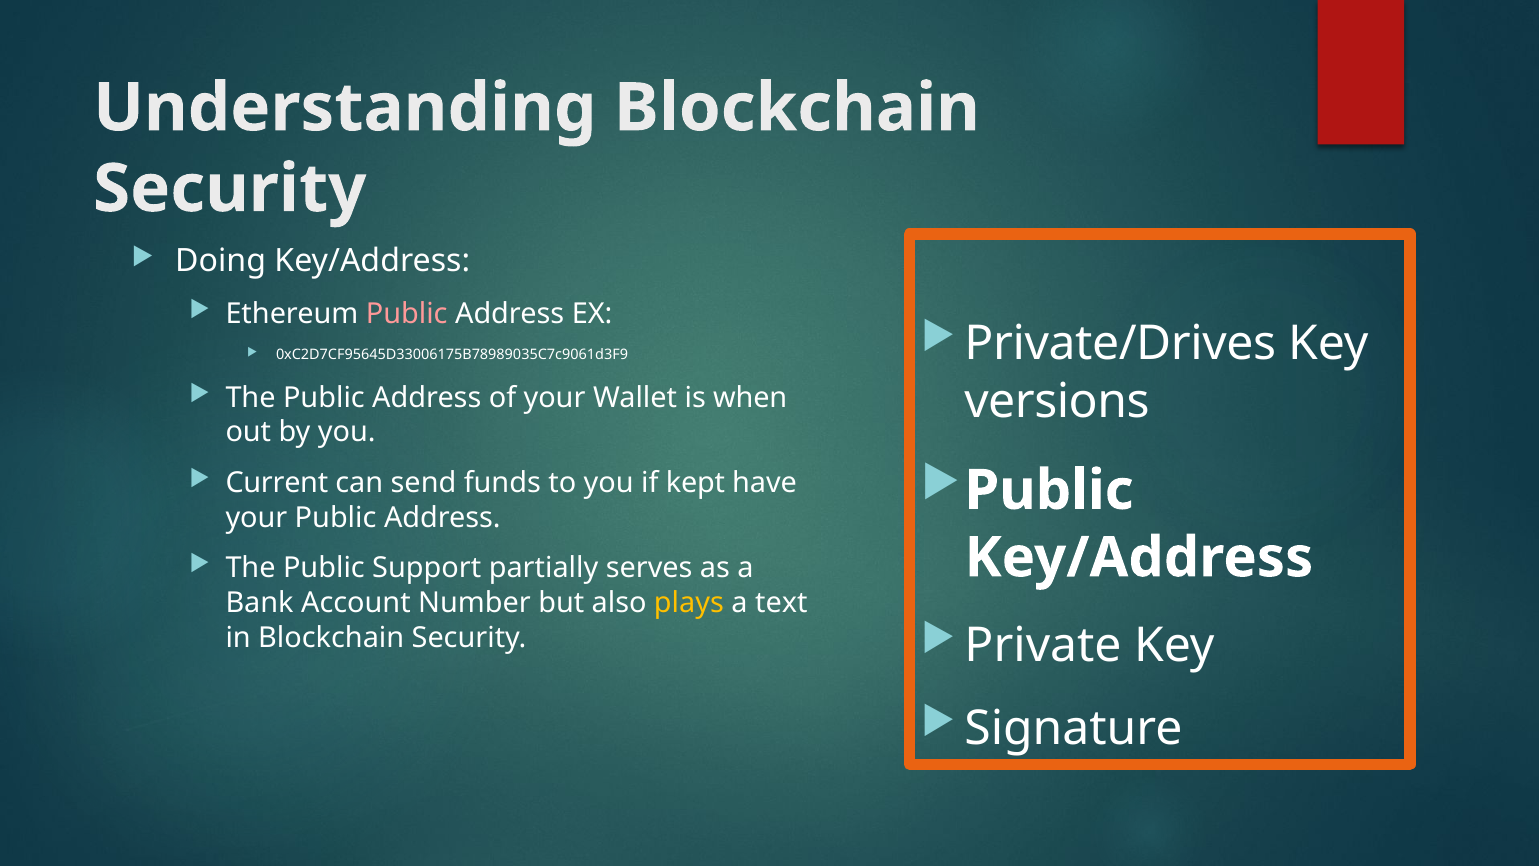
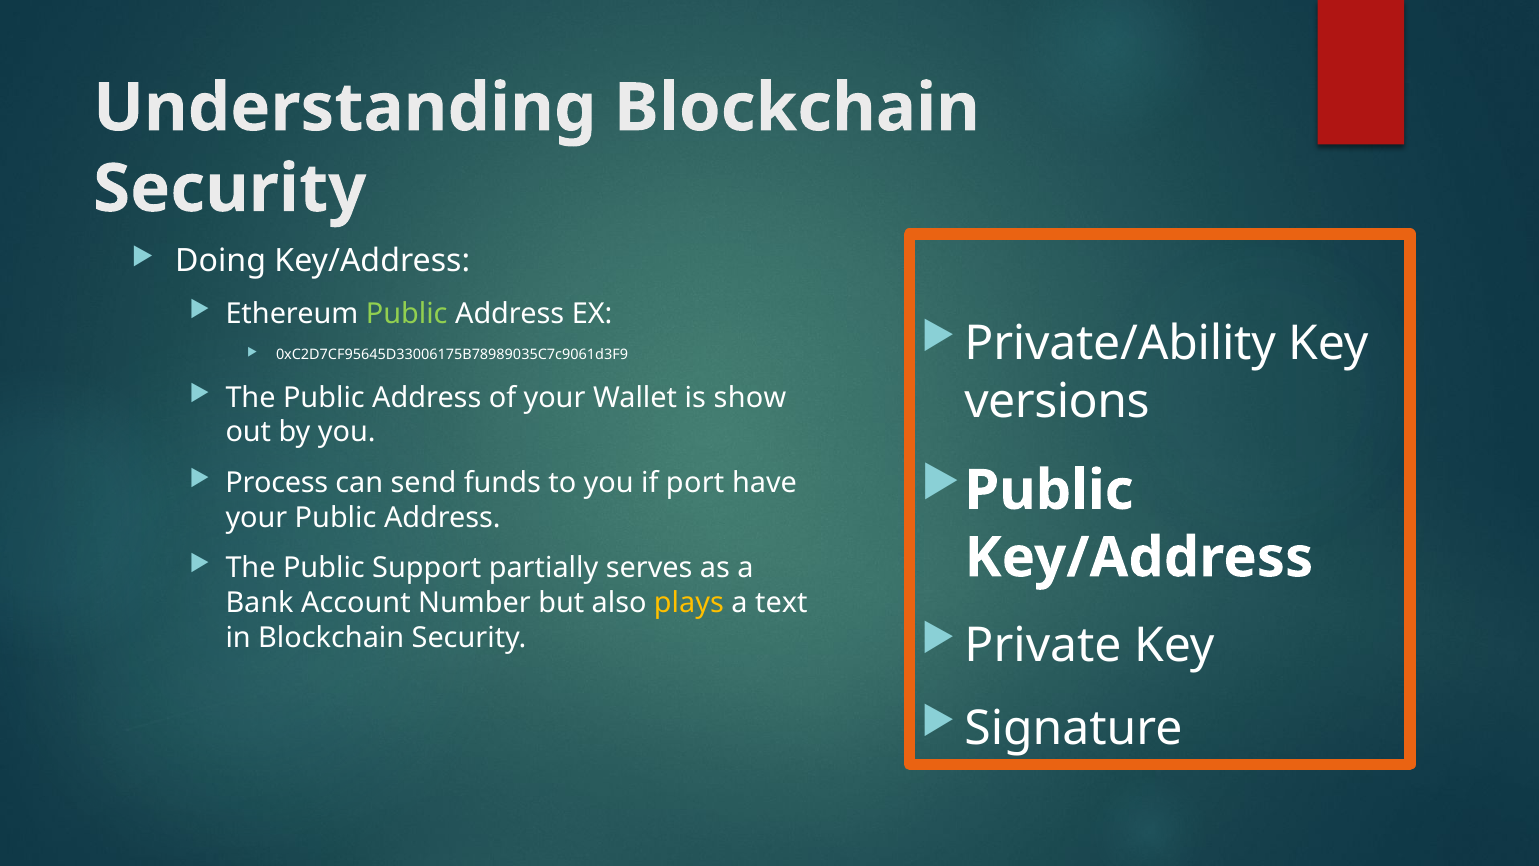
Public colour: pink -> light green (407, 314)
Private/Drives: Private/Drives -> Private/Ability (1120, 344)
when: when -> show (750, 398)
Current: Current -> Process (277, 483)
kept: kept -> port (695, 483)
